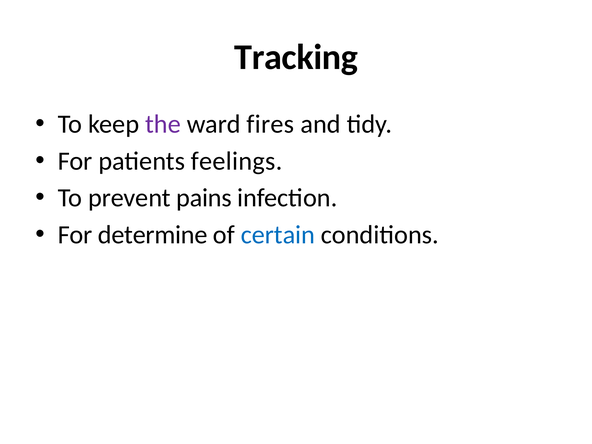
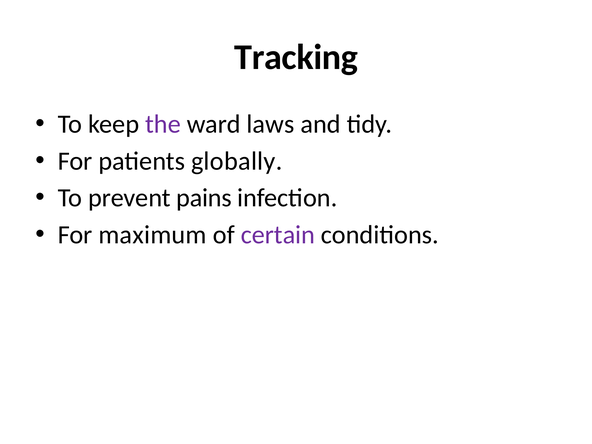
fires: fires -> laws (271, 124)
feelings: feelings -> globally (237, 161)
determine: determine -> maximum (153, 235)
certain colour: blue -> purple (278, 235)
